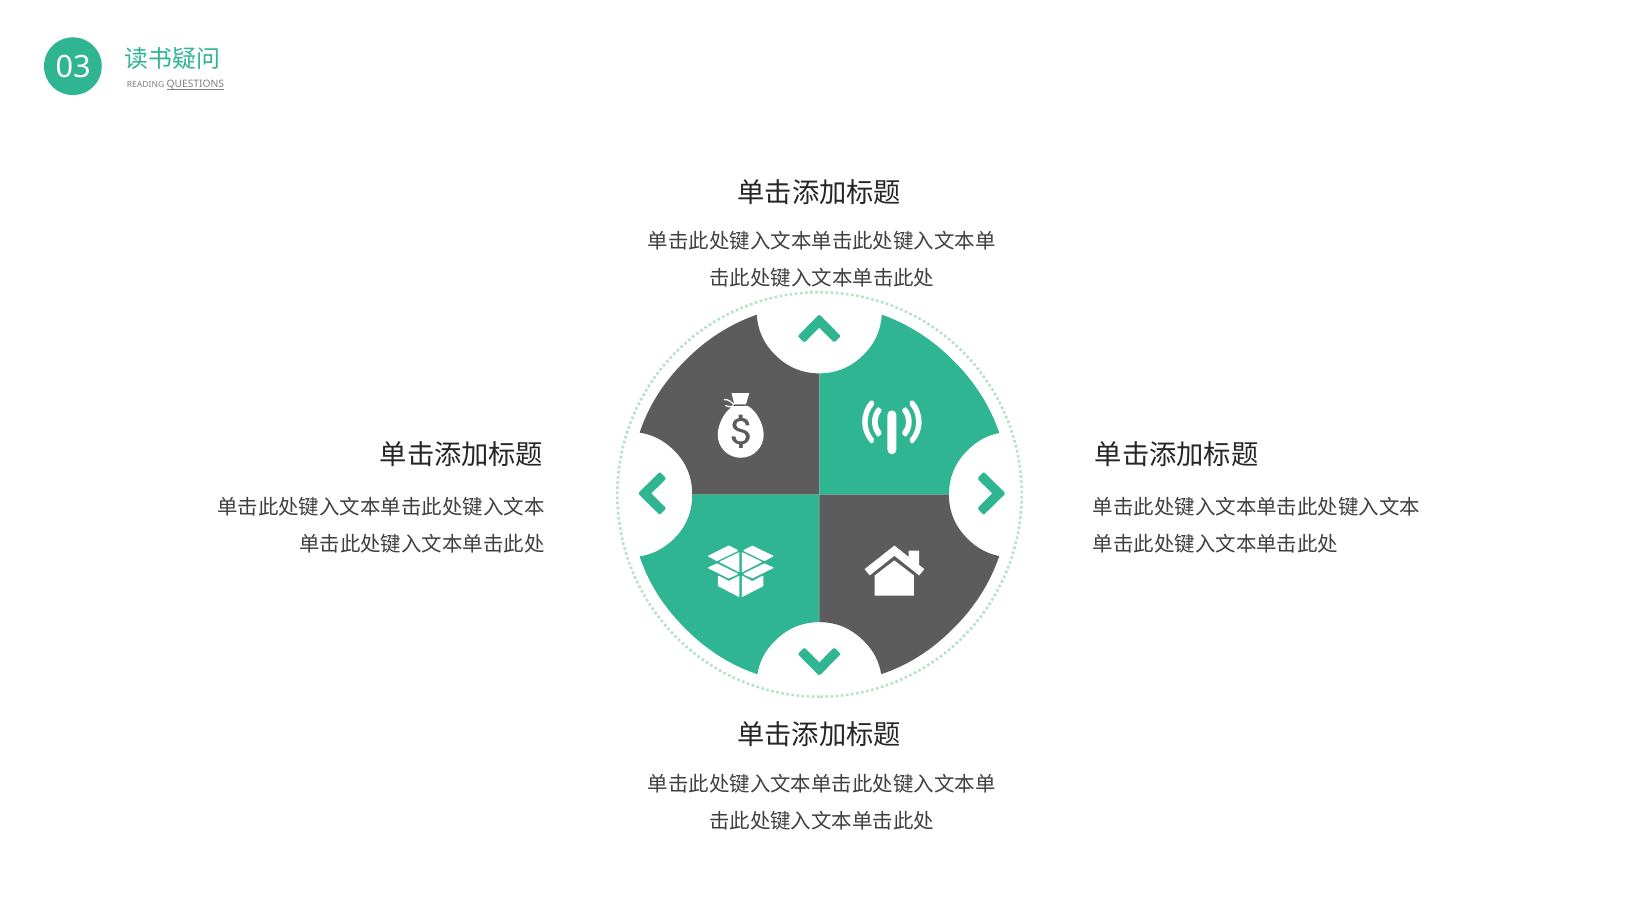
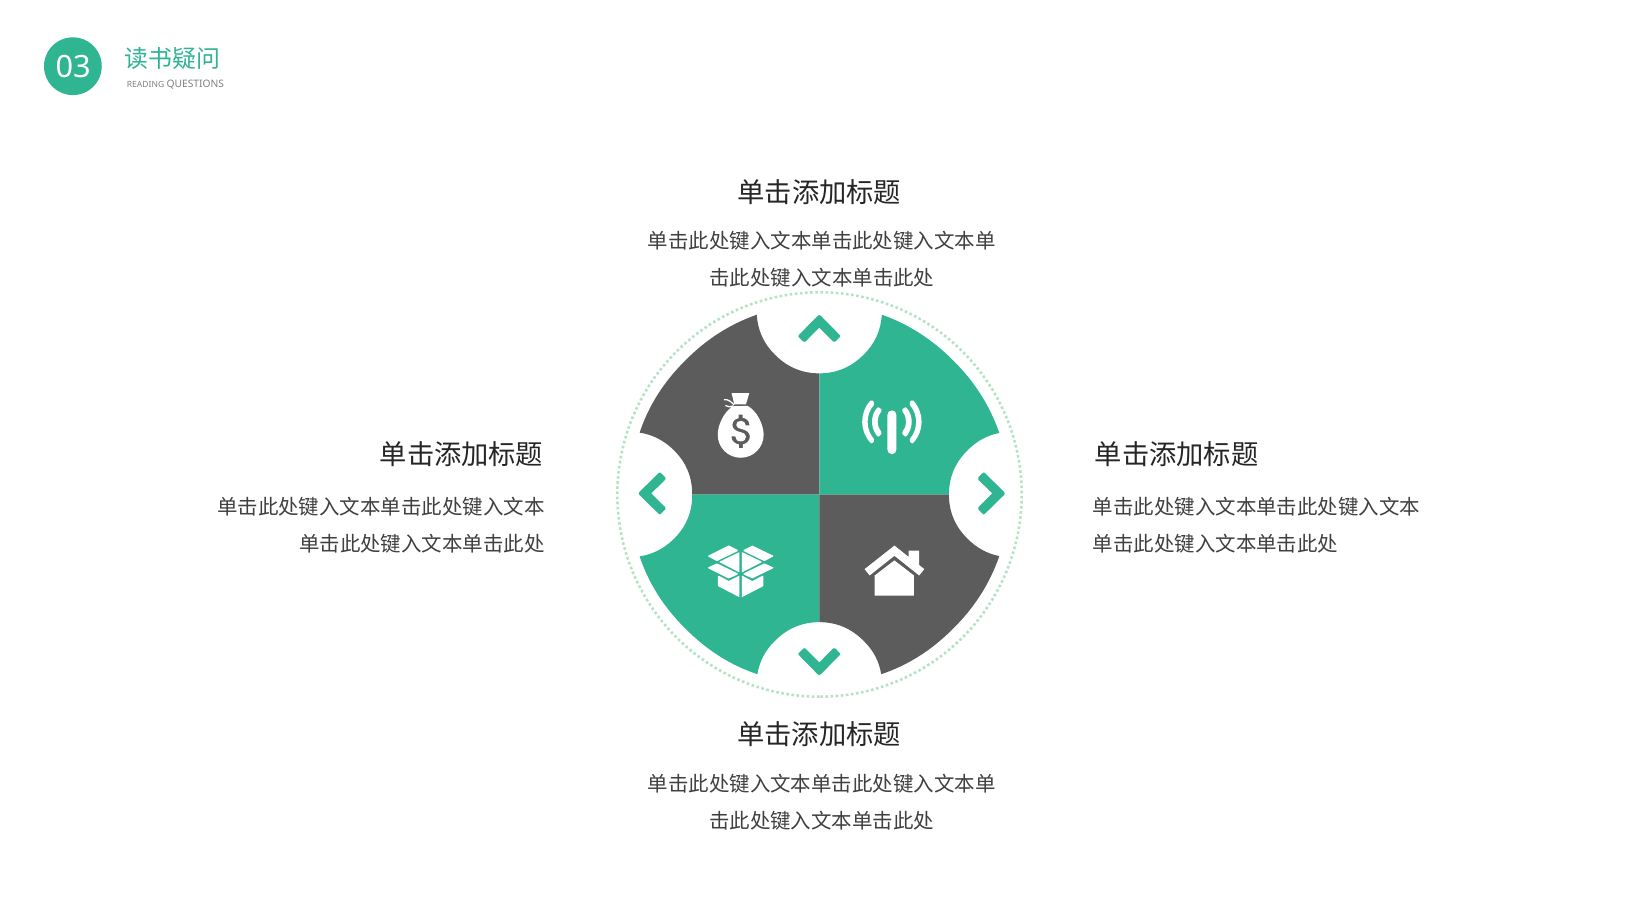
QUESTIONS underline: present -> none (195, 85)
